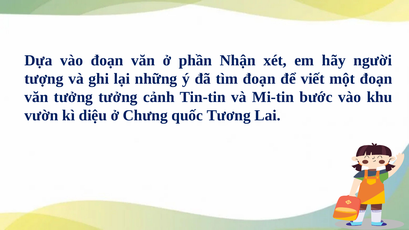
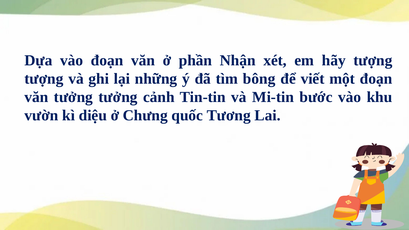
hãy người: người -> tượng (373, 60)
tìm đoạn: đoạn -> bông (259, 79)
